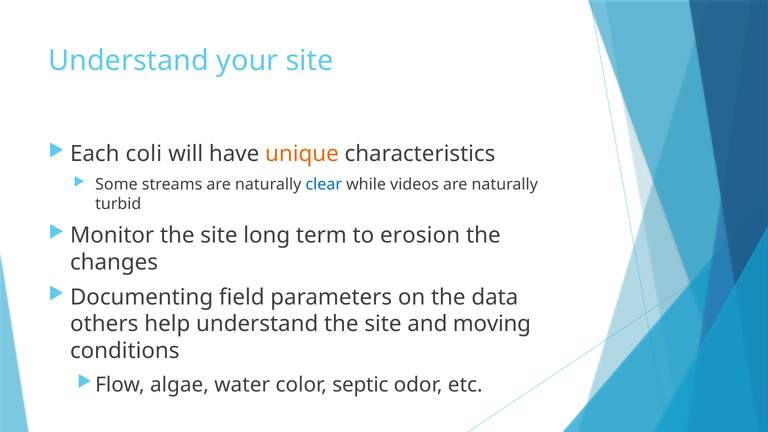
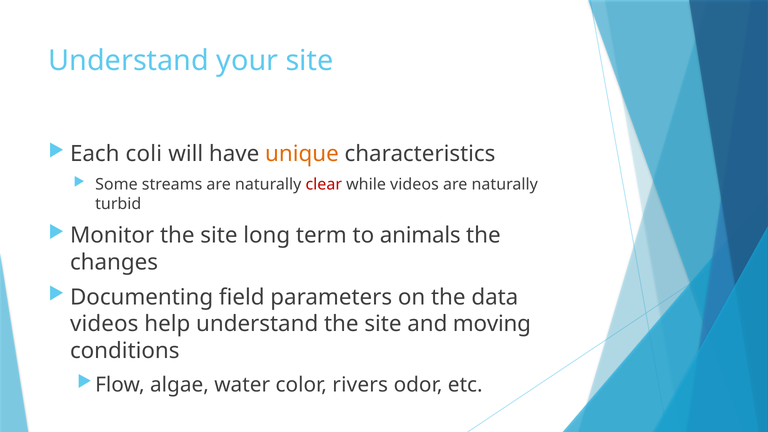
clear colour: blue -> red (324, 185)
erosion: erosion -> animals (420, 235)
others: others -> videos (104, 324)
septic: septic -> rivers (360, 385)
